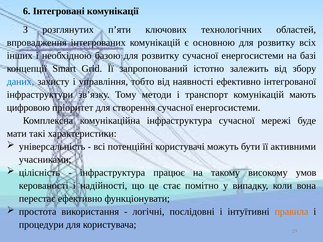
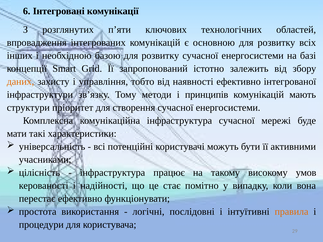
даних colour: blue -> orange (20, 82)
транспорт: транспорт -> принципів (207, 95)
цифровою: цифровою -> структури (28, 108)
